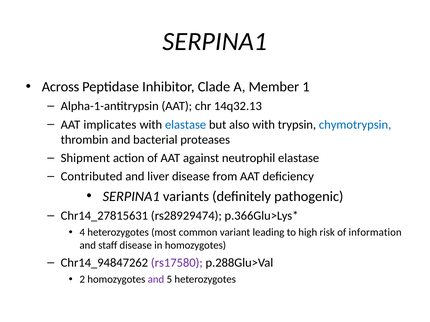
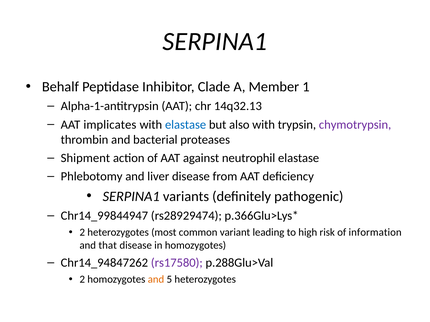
Across: Across -> Behalf (60, 87)
chymotrypsin colour: blue -> purple (355, 125)
Contributed: Contributed -> Phlebotomy (92, 177)
Chr14_27815631: Chr14_27815631 -> Chr14_99844947 (104, 216)
4: 4 -> 2 (82, 233)
staff: staff -> that (108, 246)
and colour: purple -> orange (156, 280)
